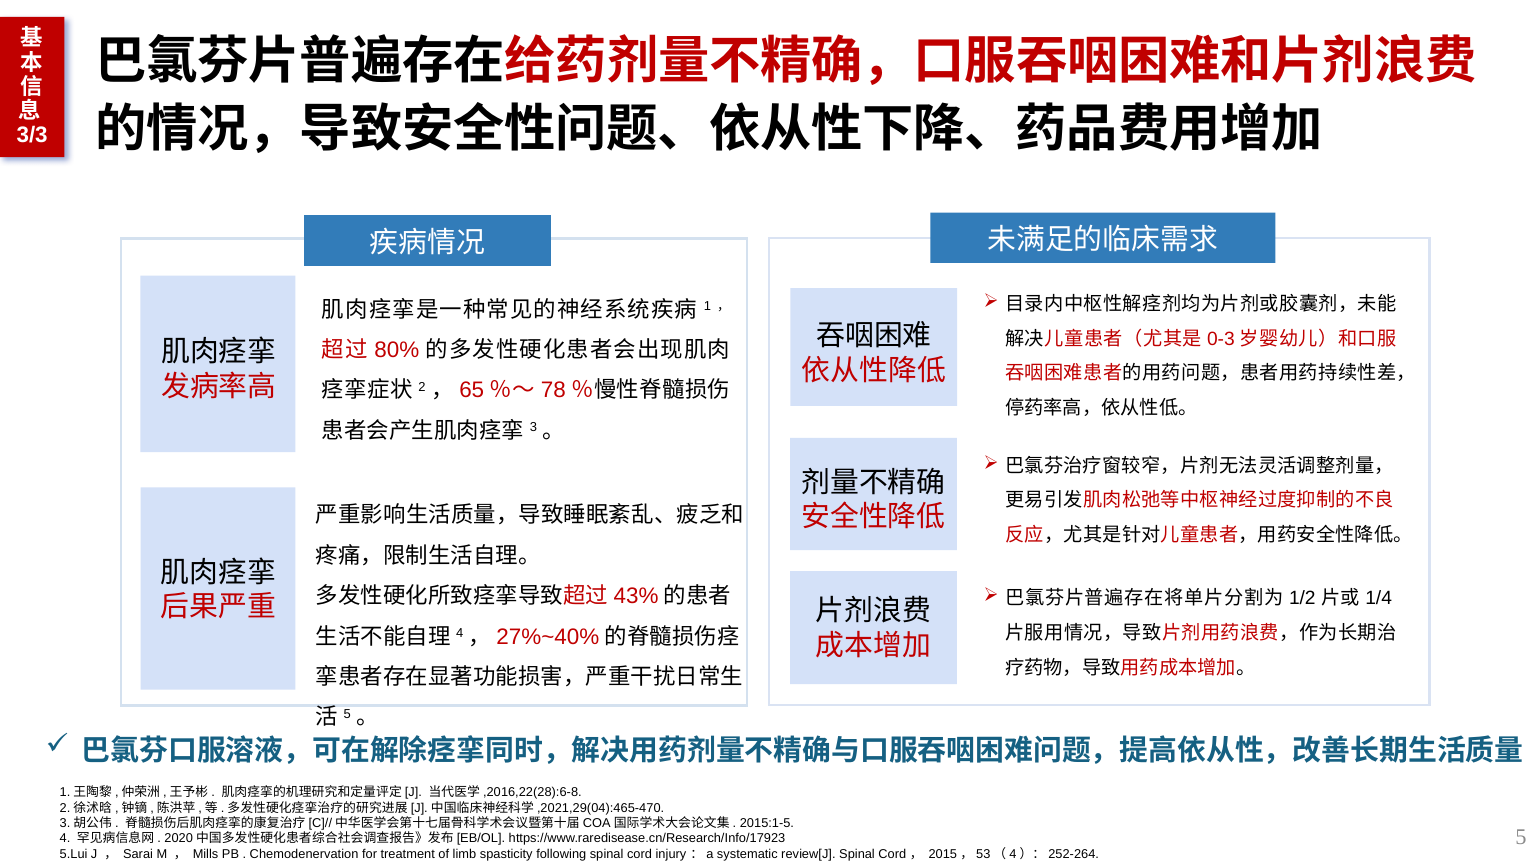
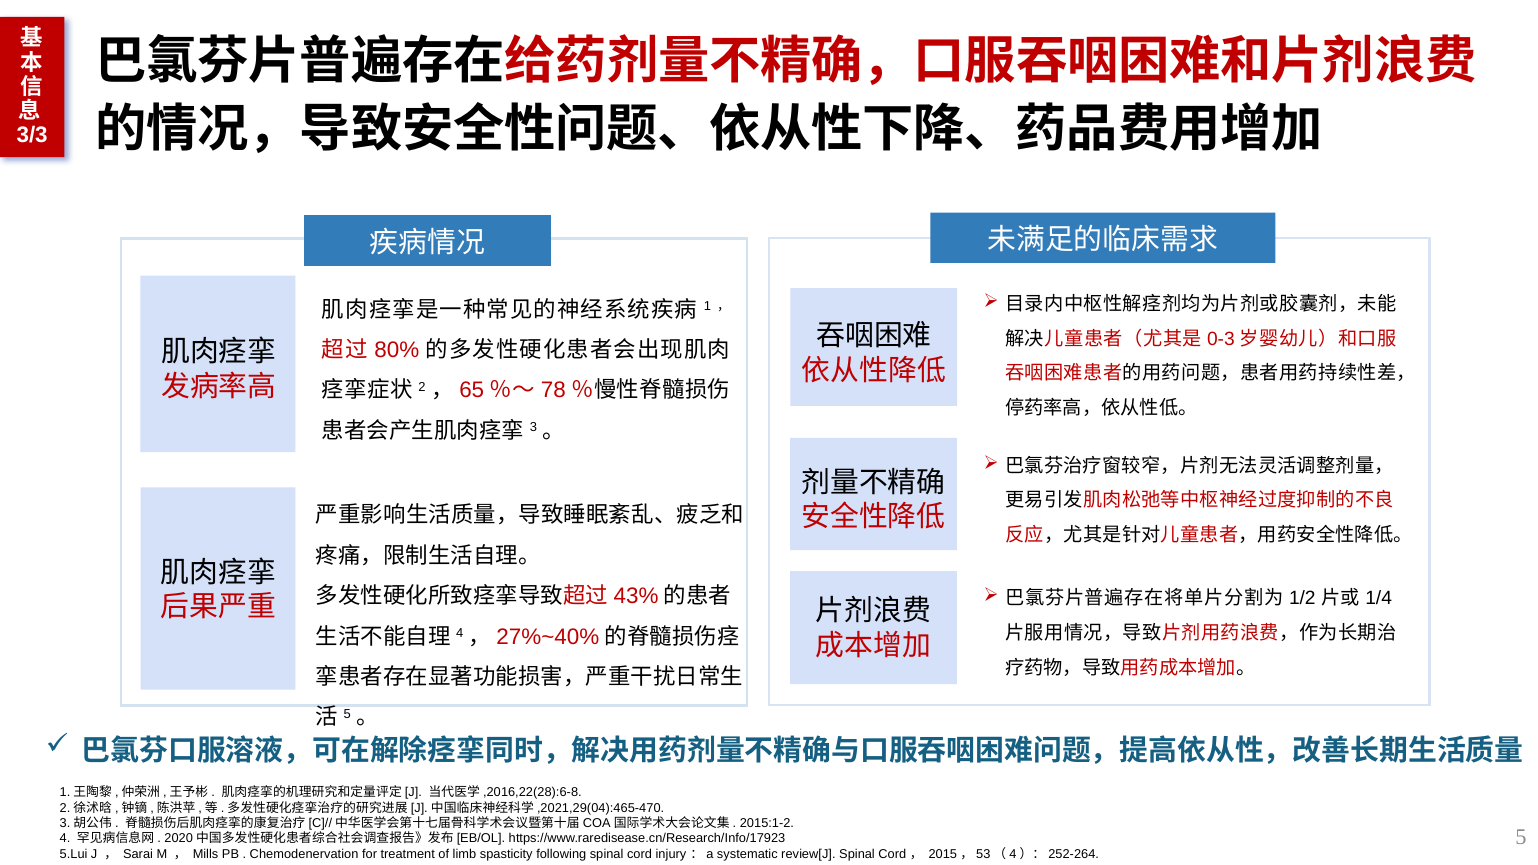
2015:1-5: 2015:1-5 -> 2015:1-2 (767, 823)
